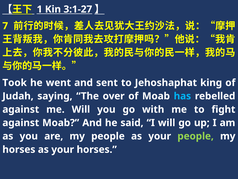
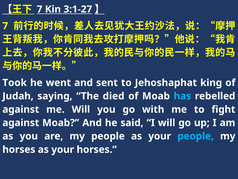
1: 1 -> 7 (40, 9)
over: over -> died (114, 96)
people colour: light green -> light blue (196, 136)
